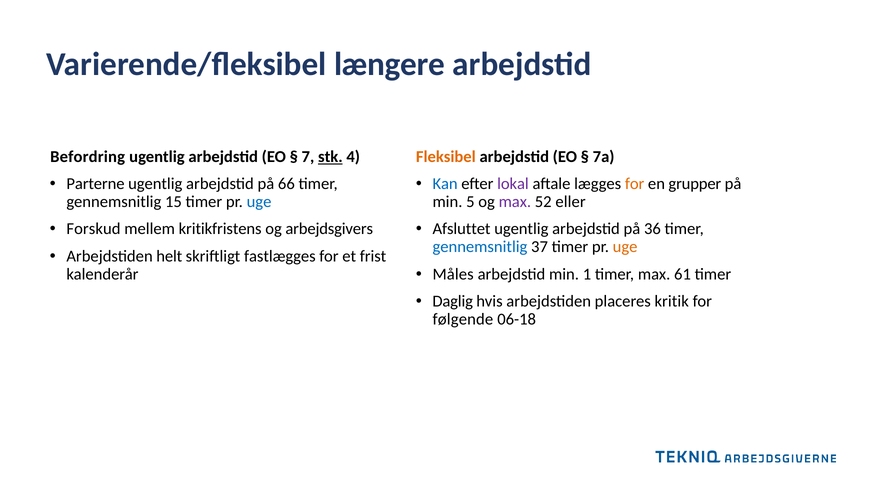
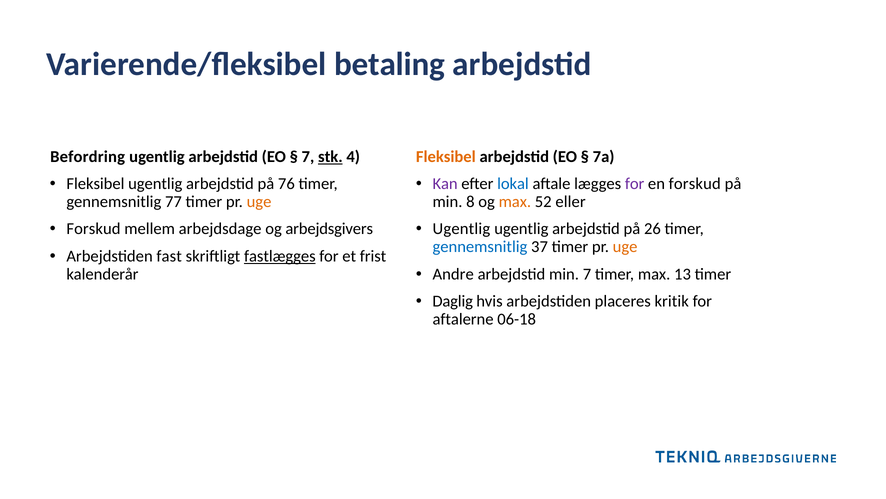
længere: længere -> betaling (390, 64)
Parterne: Parterne -> Fleksibel (95, 184)
66: 66 -> 76 (286, 184)
Kan colour: blue -> purple (445, 184)
lokal colour: purple -> blue (513, 184)
for colour: orange -> purple (635, 184)
en grupper: grupper -> forskud (695, 184)
15: 15 -> 77 (173, 202)
uge colour: blue -> orange (259, 202)
5: 5 -> 8 (470, 202)
max colour: purple -> orange (515, 202)
kritikfristens: kritikfristens -> arbejdsdage (220, 229)
Afsluttet: Afsluttet -> Ugentlig (461, 229)
36: 36 -> 26 (652, 229)
helt: helt -> fast (169, 256)
fastlægges underline: none -> present (280, 256)
Måles: Måles -> Andre (453, 274)
min 1: 1 -> 7 (587, 274)
61: 61 -> 13 (683, 274)
følgende: følgende -> aftalerne (463, 319)
